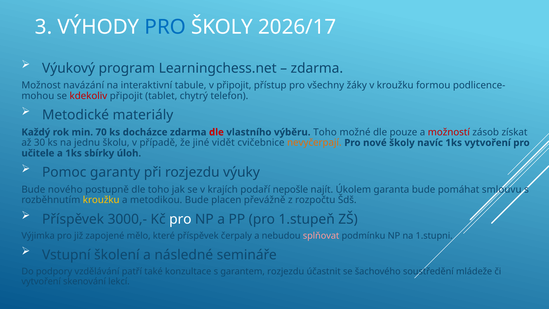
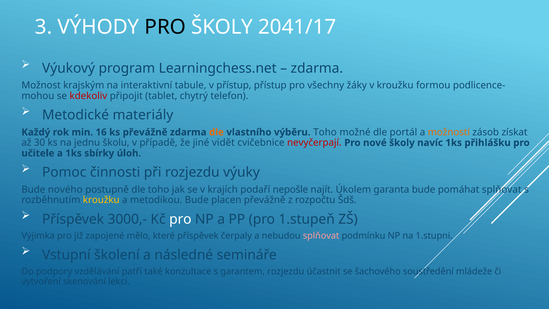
PRO colour: blue -> black (165, 27)
2026/17: 2026/17 -> 2041/17 (297, 27)
navázání: navázání -> krajským (84, 85)
v připojit: připojit -> přístup (234, 85)
70: 70 -> 16 (101, 132)
ks docházce: docházce -> převážně (145, 132)
dle colour: red -> orange (216, 132)
pouze: pouze -> portál (403, 132)
možností colour: red -> orange (449, 132)
nevyčerpají colour: orange -> red (314, 143)
1ks vytvoření: vytvoření -> přihlášku (488, 143)
garanty: garanty -> činnosti (115, 172)
pomáhat smlouvu: smlouvu -> splňovat (502, 189)
